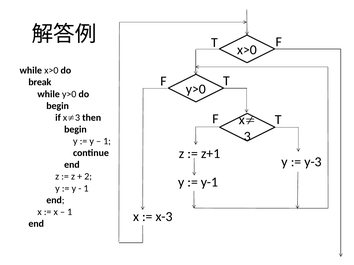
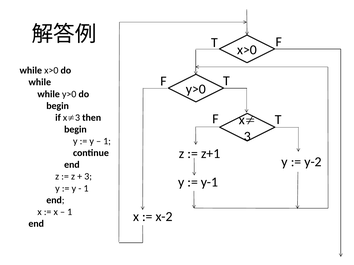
break: break -> while (40, 82)
y-3: y-3 -> y-2 (313, 162)
2: 2 -> 3 (88, 177)
x-3: x-3 -> x-2 (164, 217)
